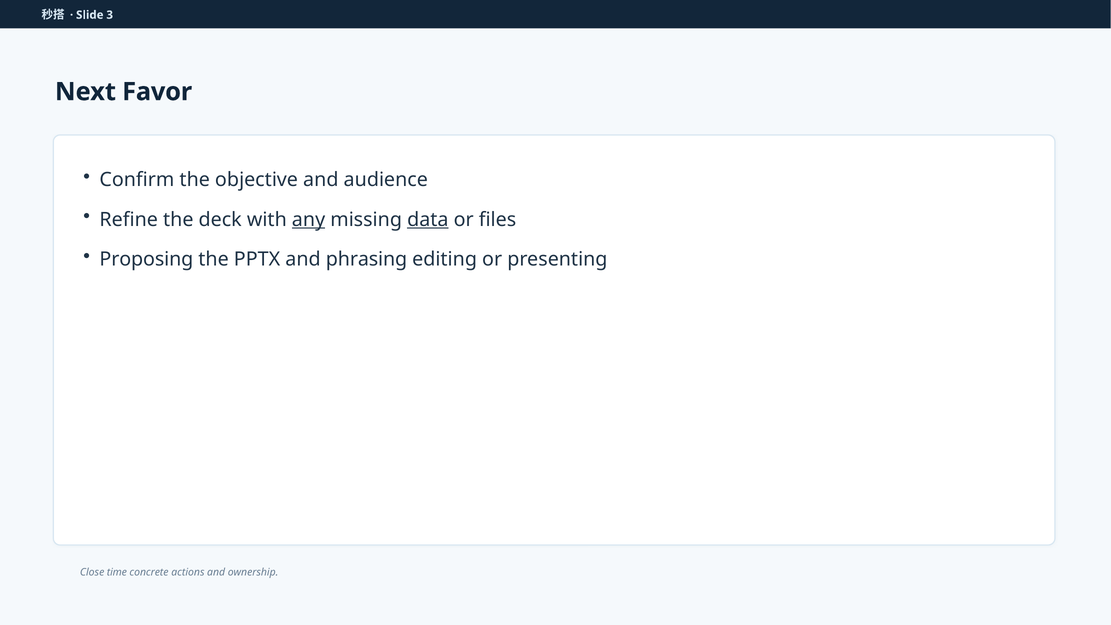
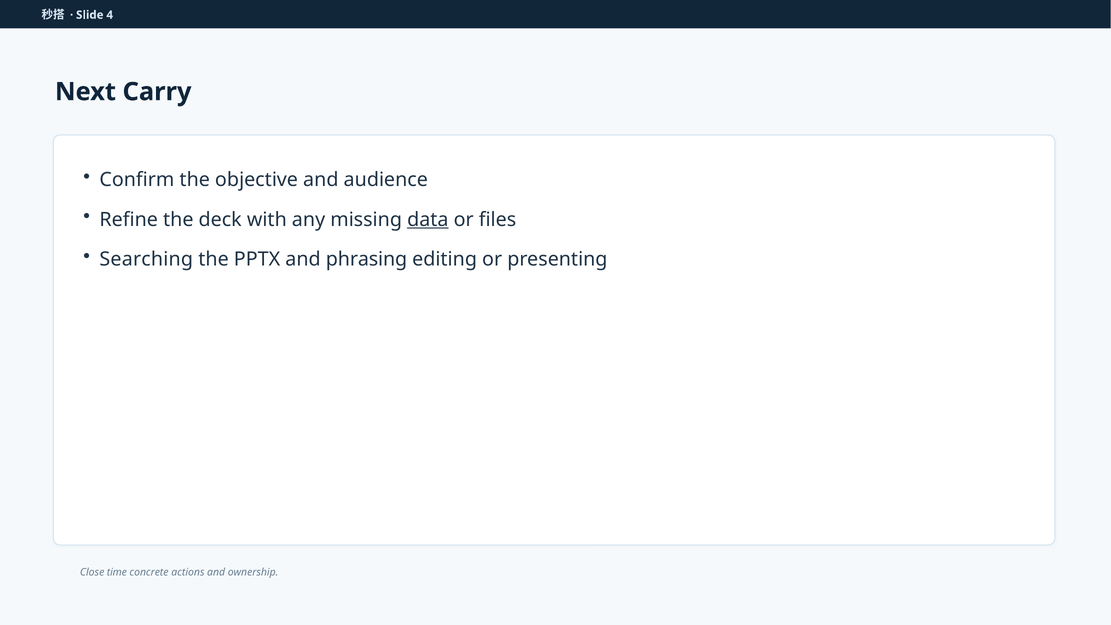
3: 3 -> 4 (110, 15)
Favor: Favor -> Carry (157, 92)
any underline: present -> none (309, 220)
Proposing: Proposing -> Searching (146, 259)
